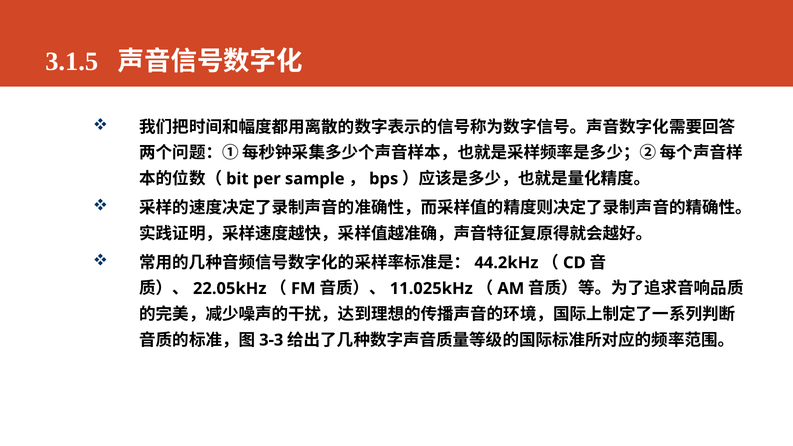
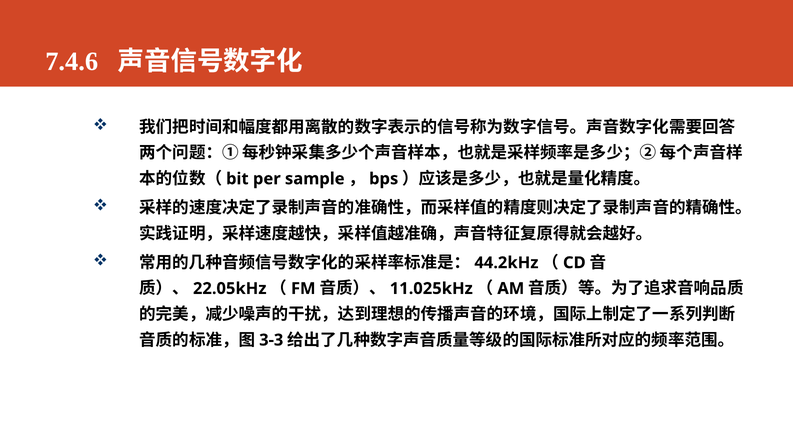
3.1.5: 3.1.5 -> 7.4.6 (72, 62)
